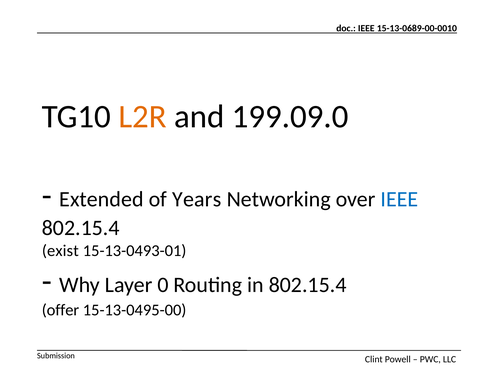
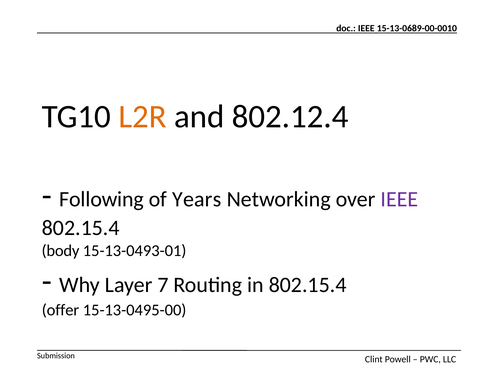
199.09.0: 199.09.0 -> 802.12.4 (290, 116)
Extended: Extended -> Following (102, 199)
IEEE colour: blue -> purple (399, 199)
exist: exist -> body (61, 250)
0: 0 -> 7 (163, 285)
